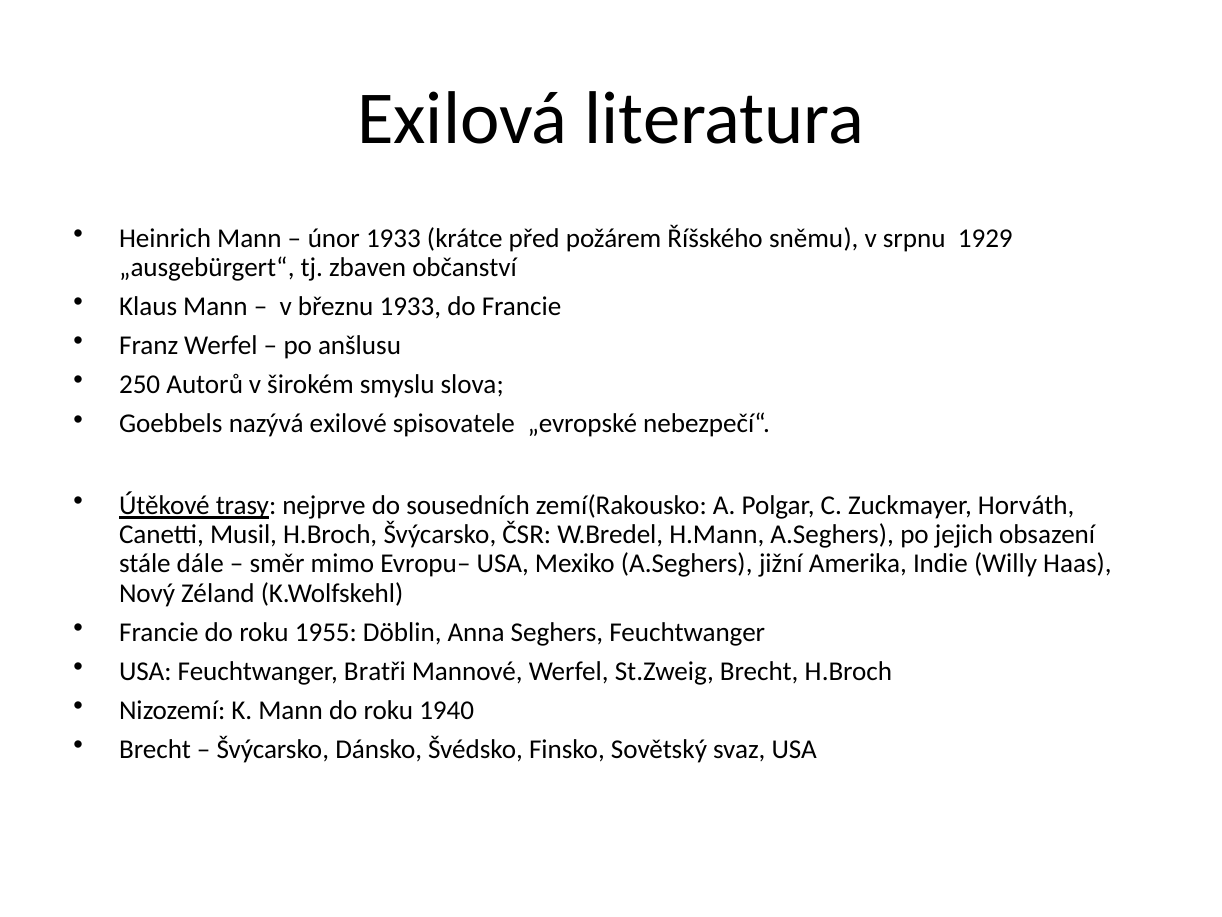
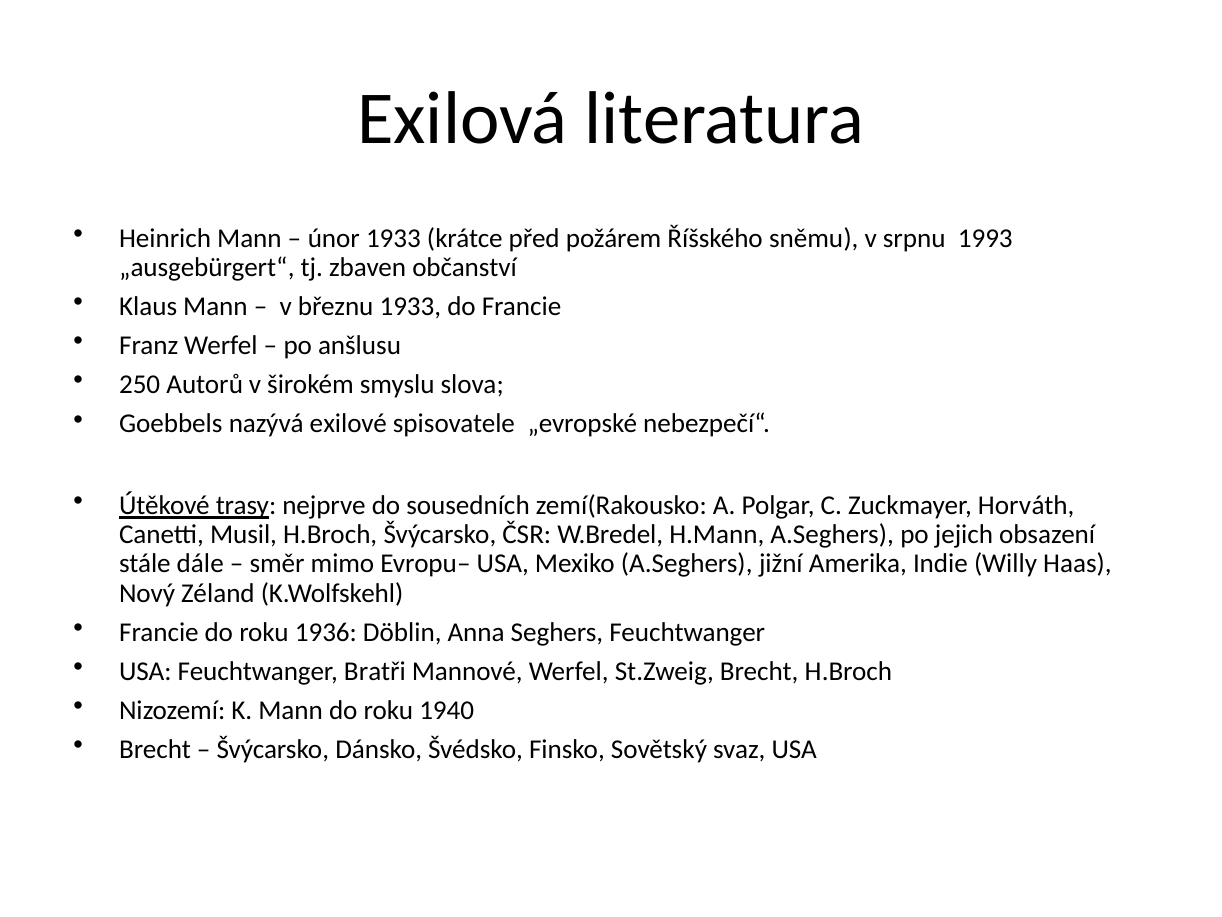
1929: 1929 -> 1993 (985, 238)
1955: 1955 -> 1936 (326, 632)
